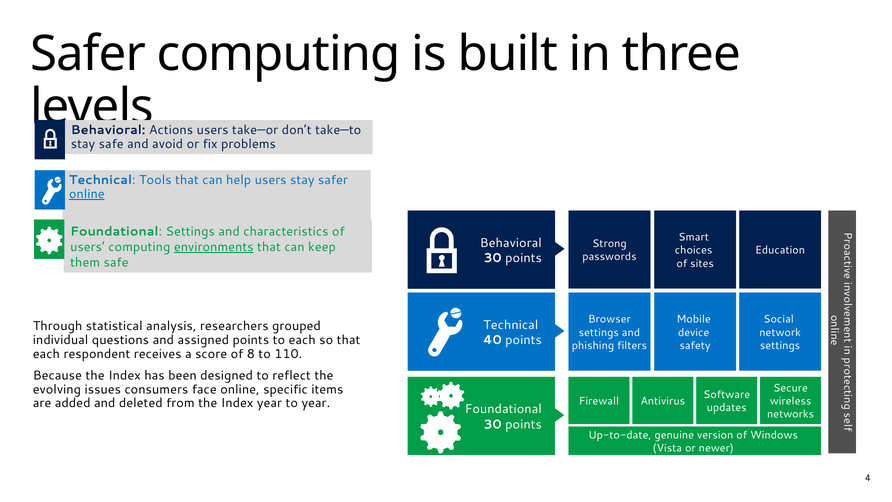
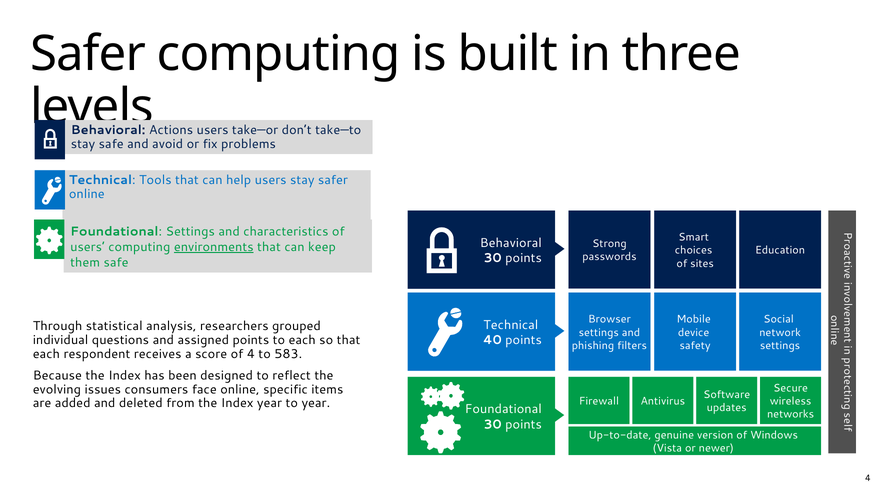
online underline: present -> none (87, 194)
of 8: 8 -> 4 (251, 354)
110: 110 -> 583 (288, 354)
